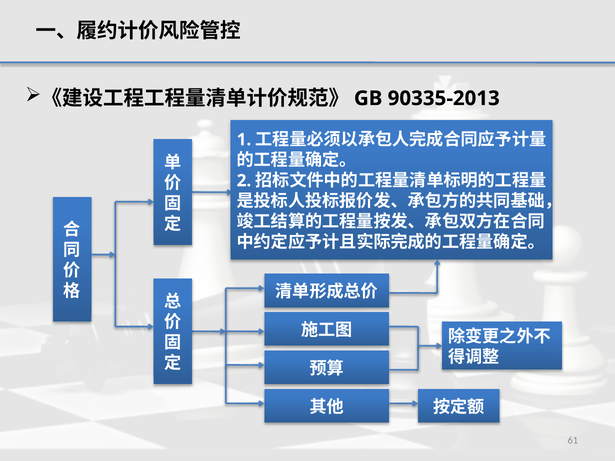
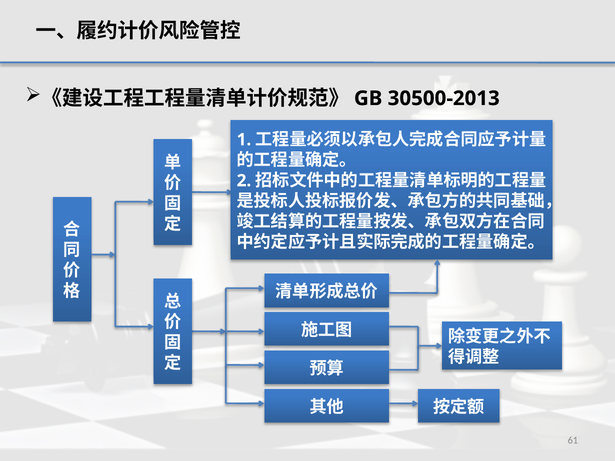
90335-2013: 90335-2013 -> 30500-2013 (444, 98)
